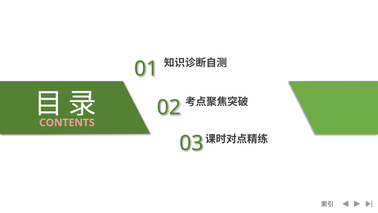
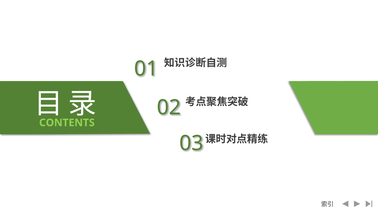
CONTENTS colour: pink -> light green (67, 123)
